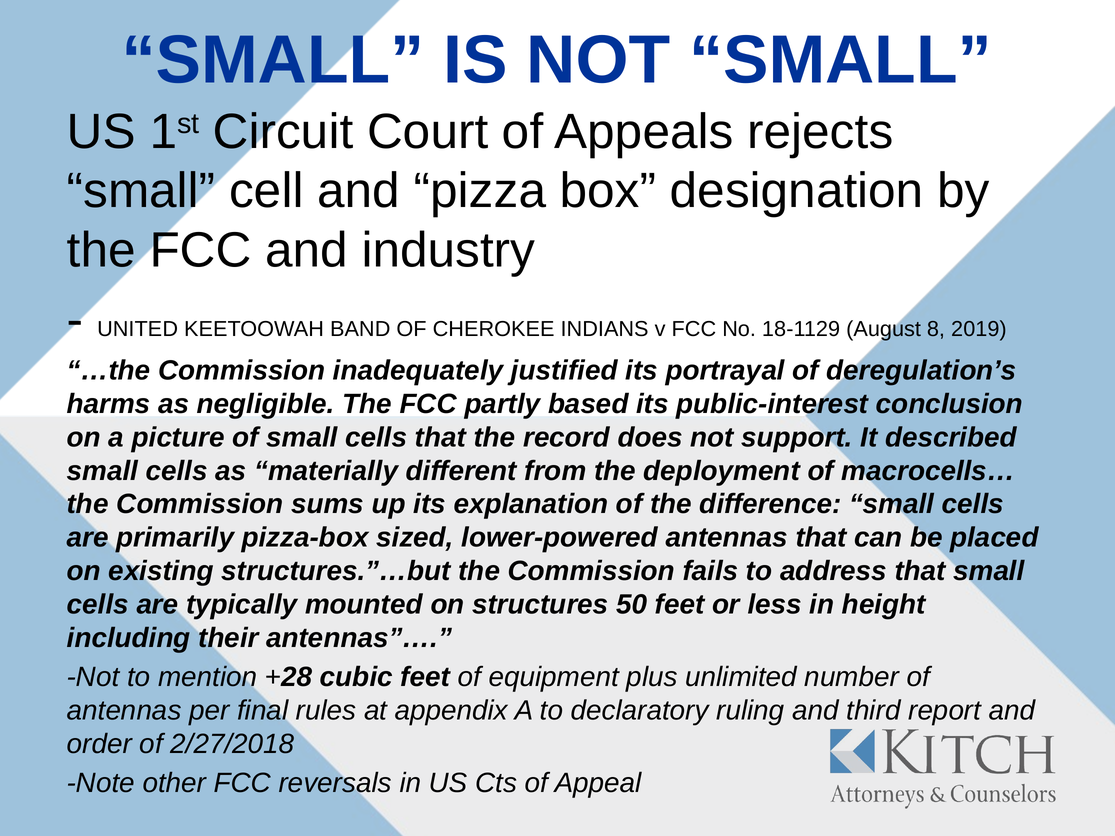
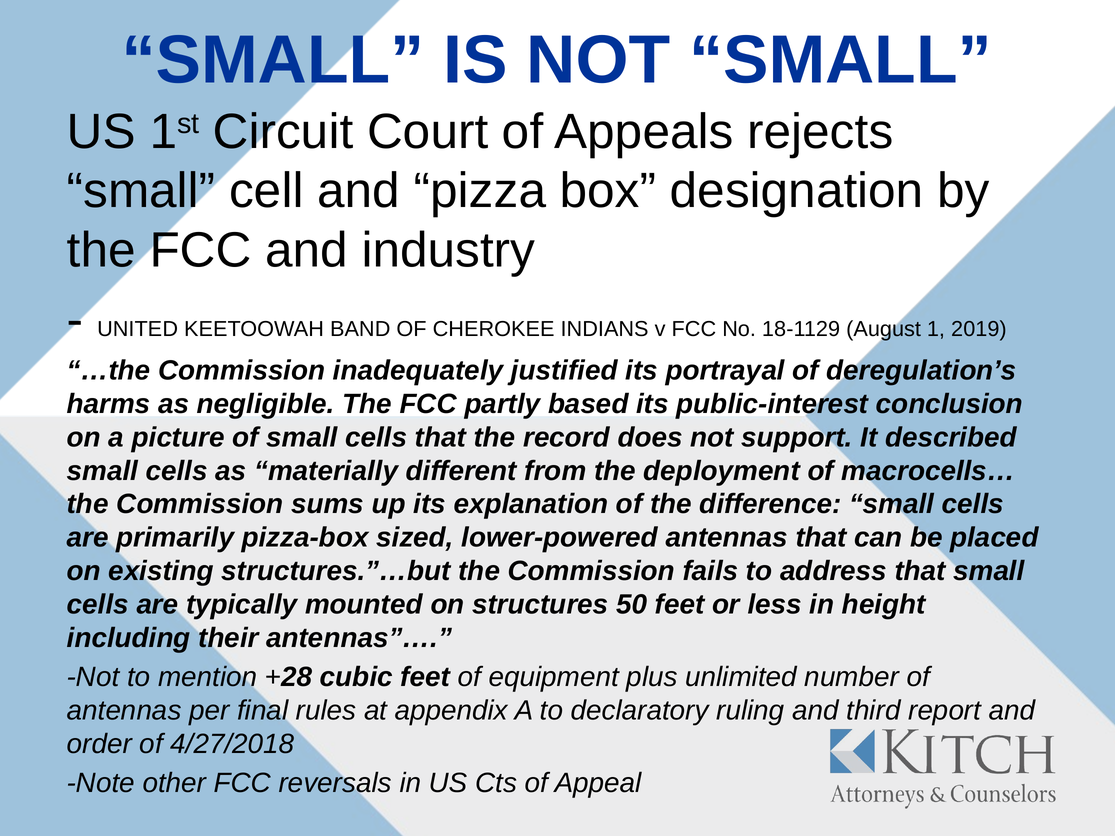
8: 8 -> 1 (936, 329)
2/27/2018: 2/27/2018 -> 4/27/2018 (232, 744)
